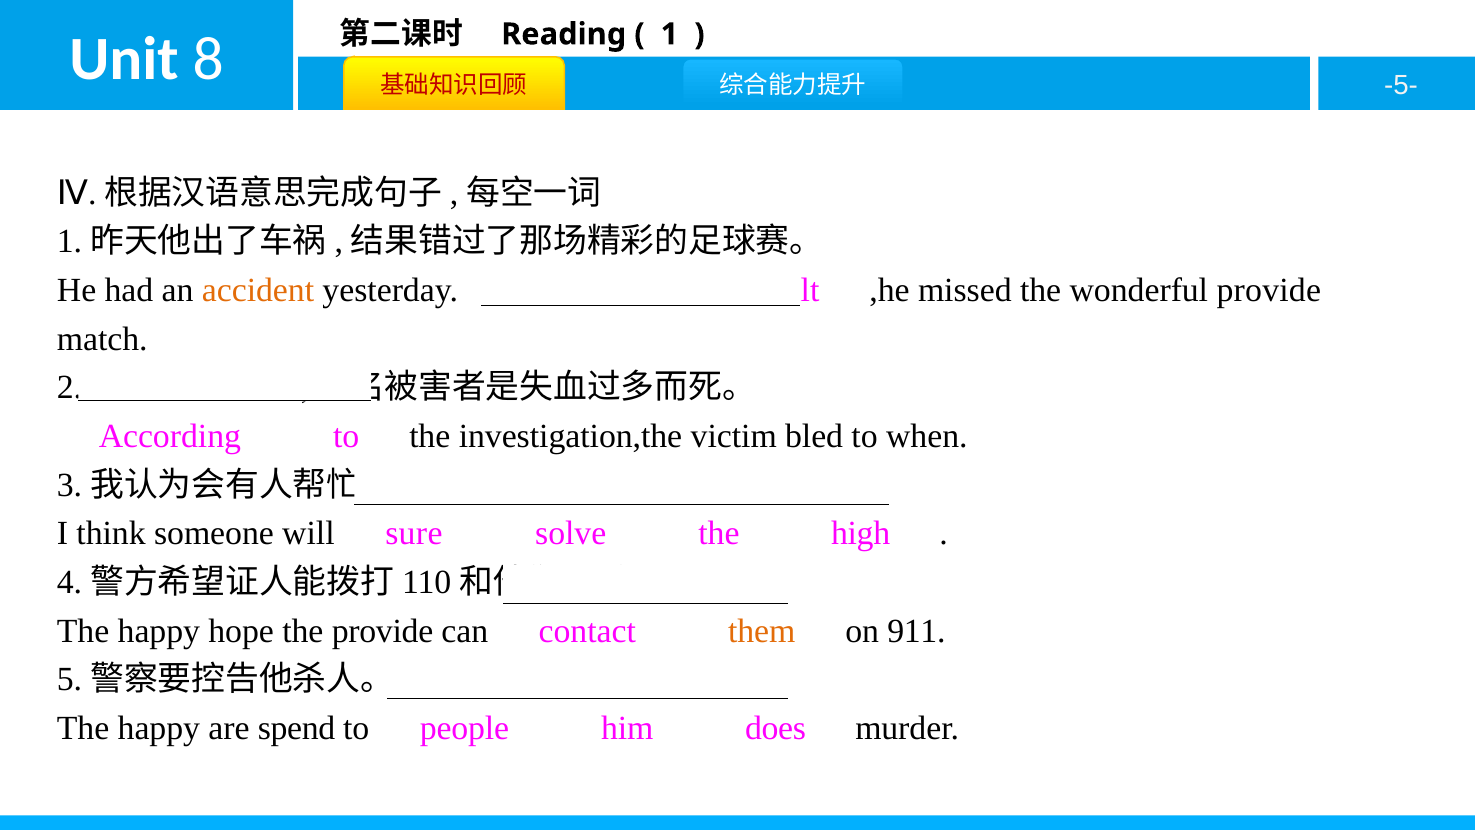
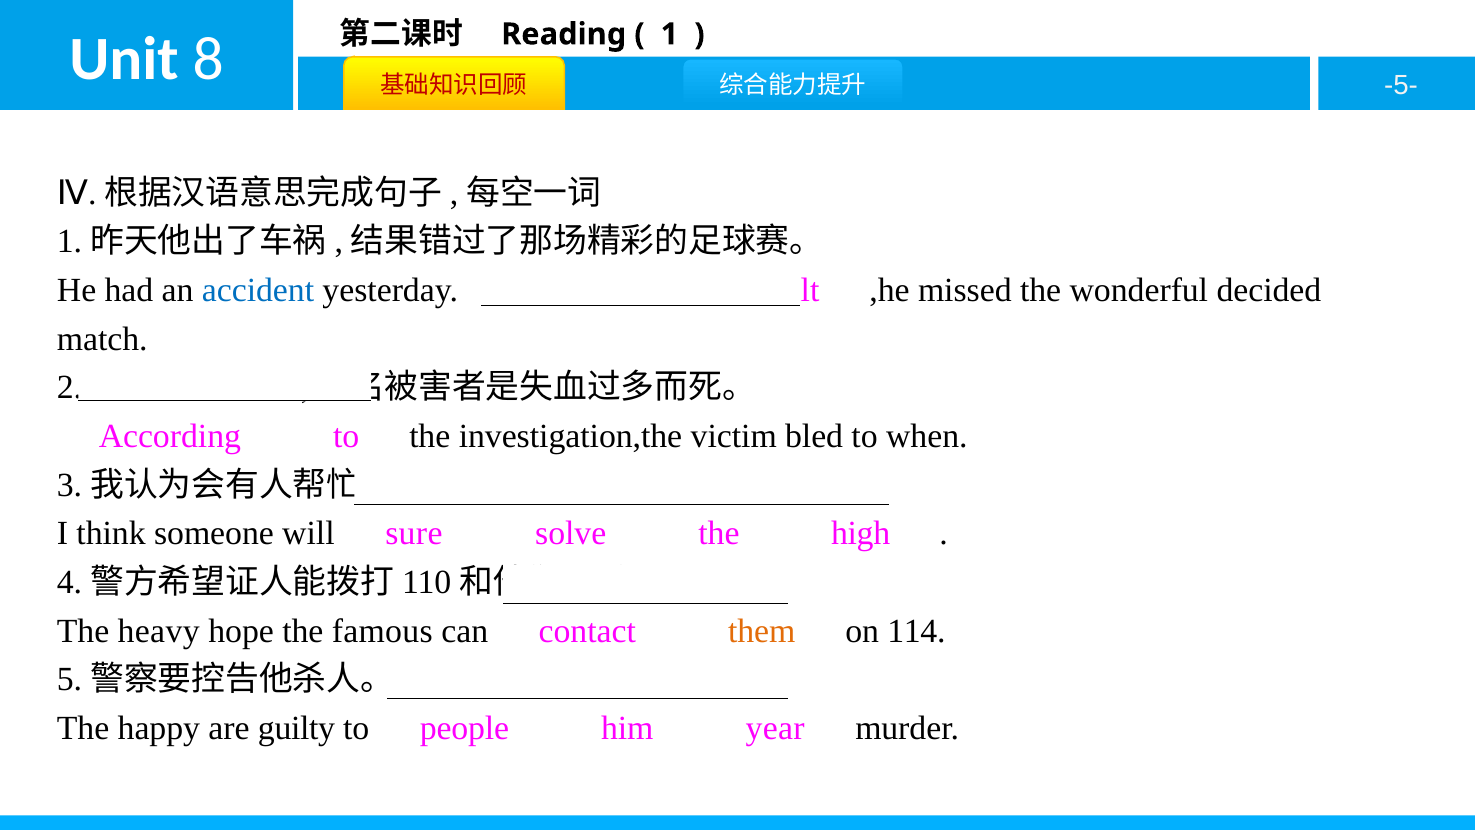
accident colour: orange -> blue (258, 290)
wonderful provide: provide -> decided (1269, 290)
happy: happy -> heavy (159, 631)
the provide: provide -> famous (382, 631)
911: 911 -> 114 (916, 631)
spend: spend -> guilty (297, 728)
does: does -> year (775, 728)
